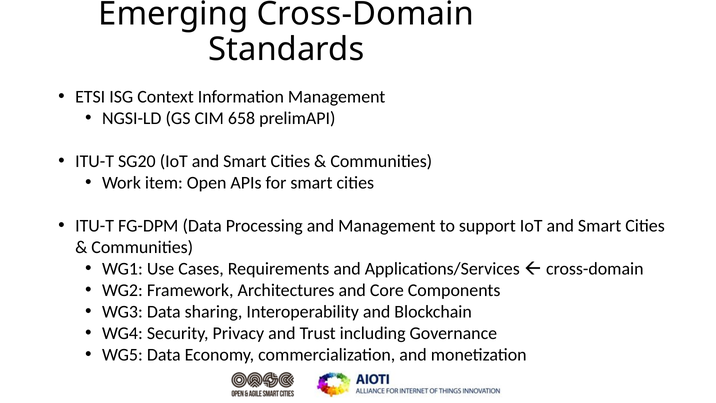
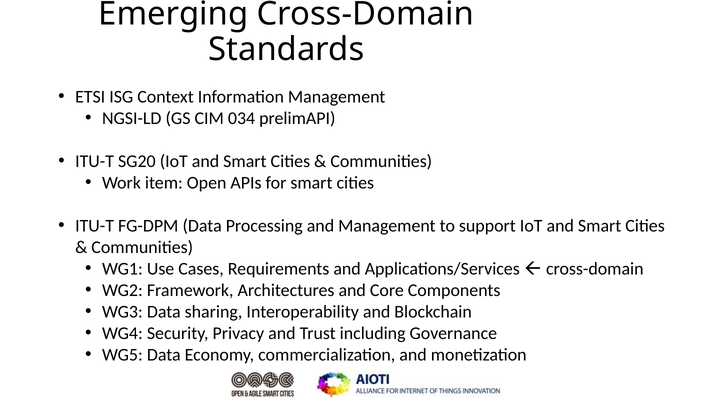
658: 658 -> 034 (242, 118)
